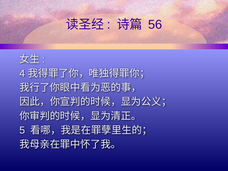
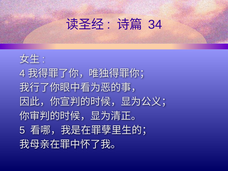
56: 56 -> 34 (155, 25)
